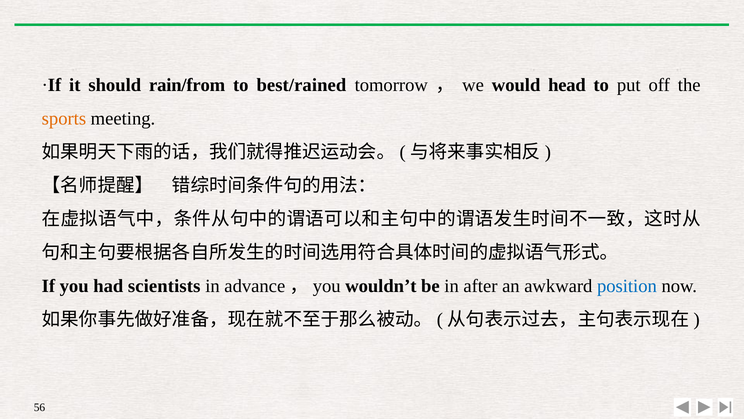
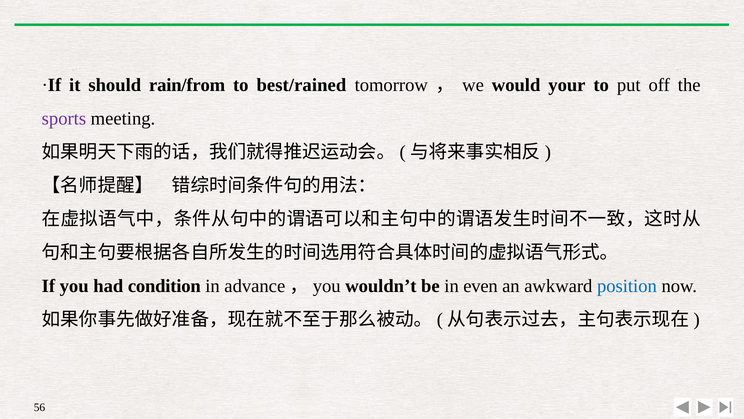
head: head -> your (567, 85)
sports colour: orange -> purple (64, 118)
scientists: scientists -> condition (164, 286)
after: after -> even (481, 286)
